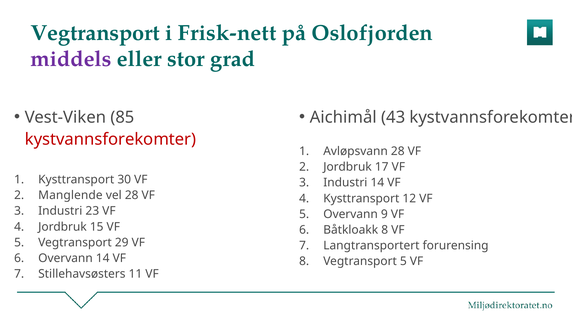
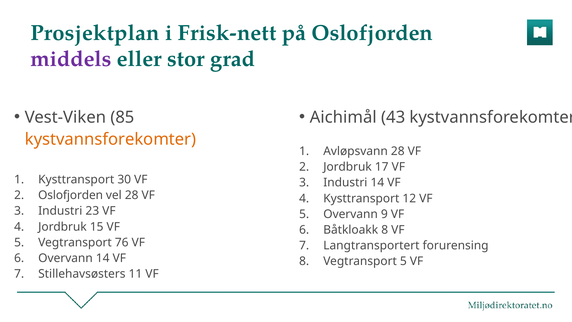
Vegtransport: Vegtransport -> Prosjektplan (95, 33)
kystvannsforekomter colour: red -> orange (110, 139)
Manglende: Manglende -> Oslofjorden (71, 195)
29: 29 -> 76 (122, 242)
